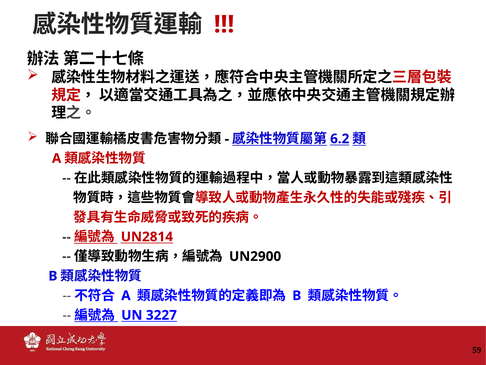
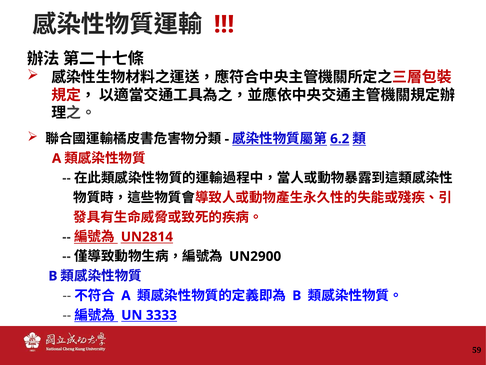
3227: 3227 -> 3333 (161, 315)
